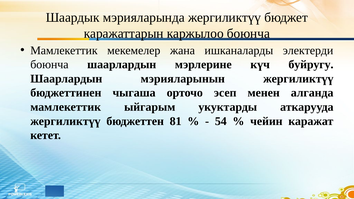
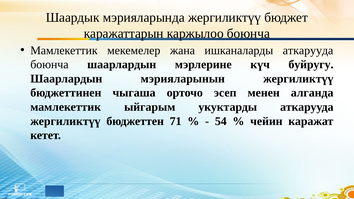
ишканаларды электерди: электерди -> аткарууда (308, 50)
81: 81 -> 71 (176, 121)
